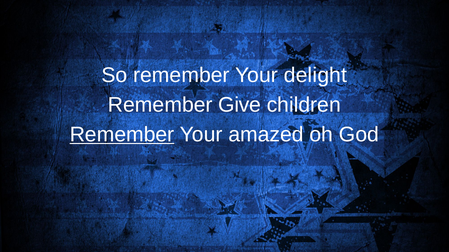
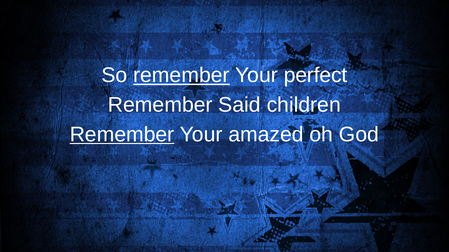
remember underline: none -> present (181, 75)
delight: delight -> perfect (316, 75)
Give: Give -> Said (239, 105)
